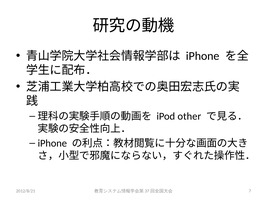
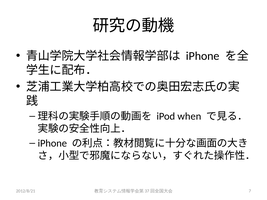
other: other -> when (189, 116)
